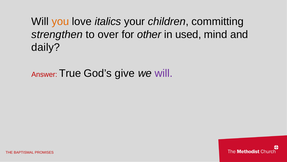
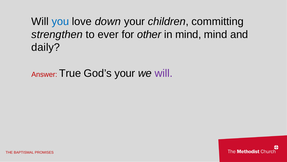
you colour: orange -> blue (60, 21)
italics: italics -> down (108, 21)
over: over -> ever (108, 34)
in used: used -> mind (188, 34)
God’s give: give -> your (125, 73)
